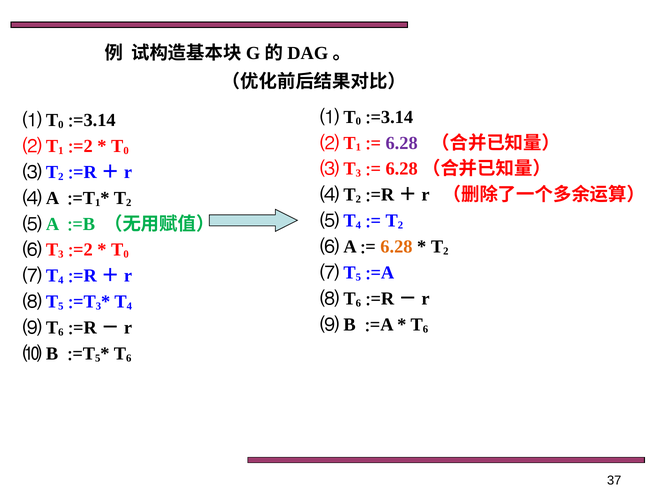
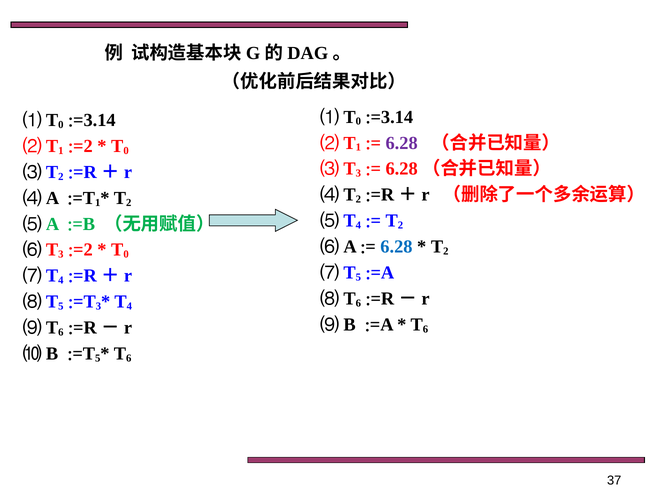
6.28 colour: orange -> blue (396, 247)
